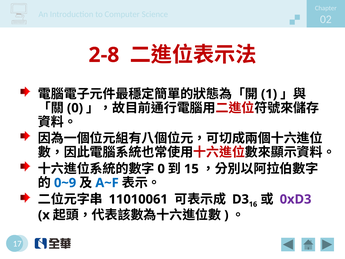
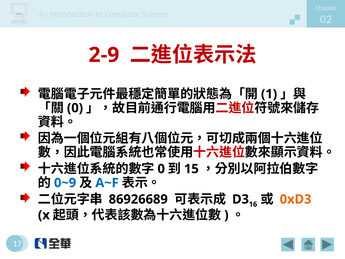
2-8: 2-8 -> 2-9 (104, 55)
11010061: 11010061 -> 86926689 (138, 199)
0xD3 colour: purple -> orange (296, 199)
